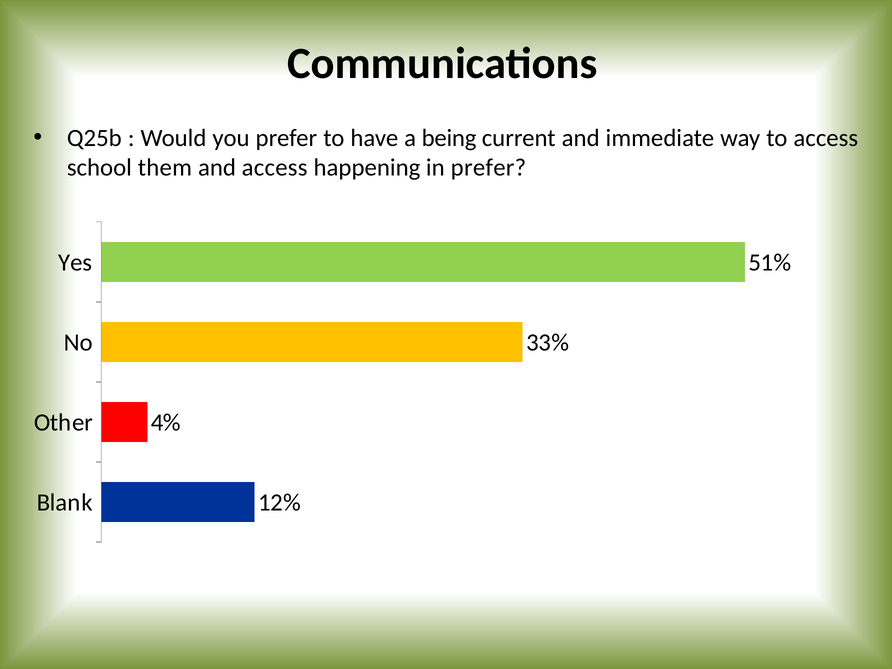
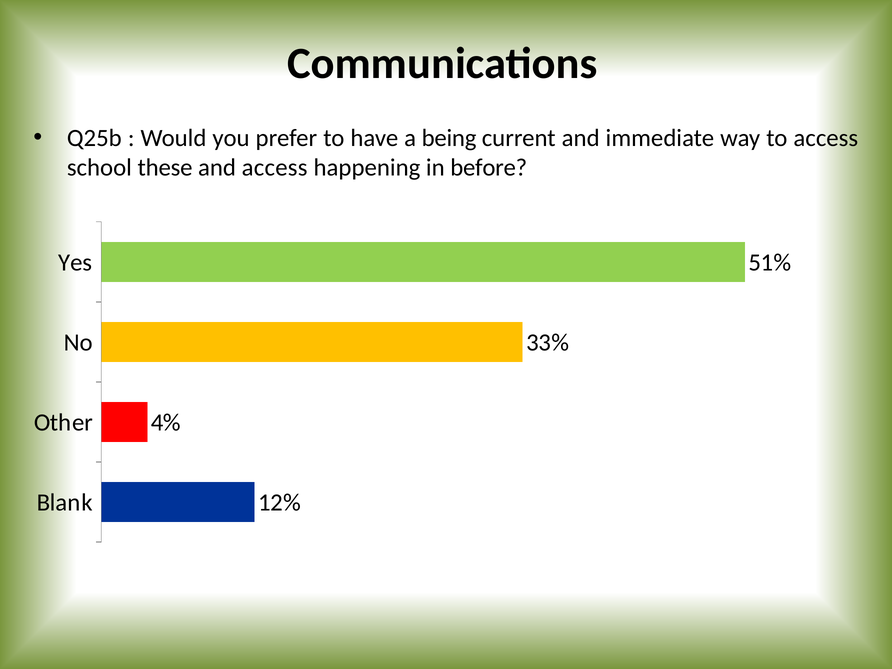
them: them -> these (165, 168)
in prefer: prefer -> before (489, 168)
